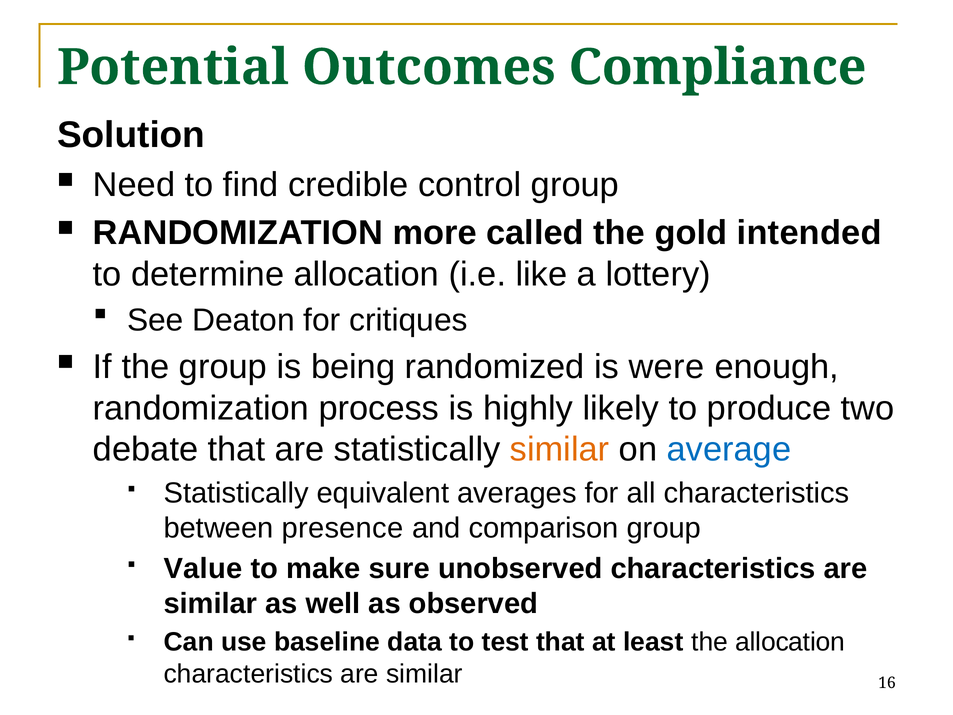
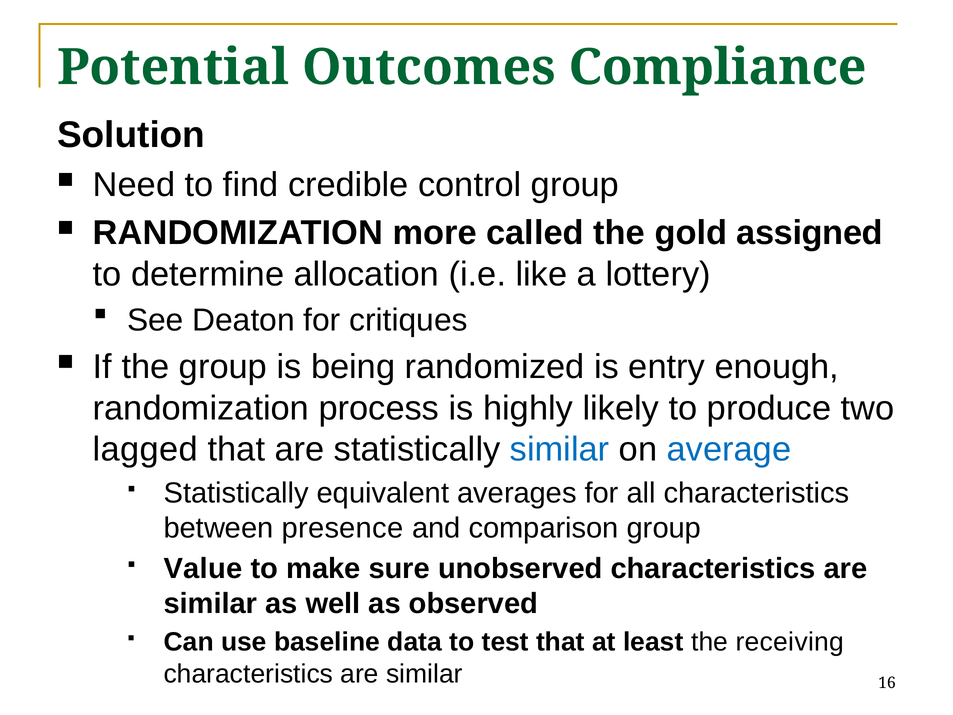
intended: intended -> assigned (810, 233)
were: were -> entry (667, 367)
debate: debate -> lagged (145, 449)
similar colour: orange -> blue (560, 449)
the allocation: allocation -> receiving (790, 642)
